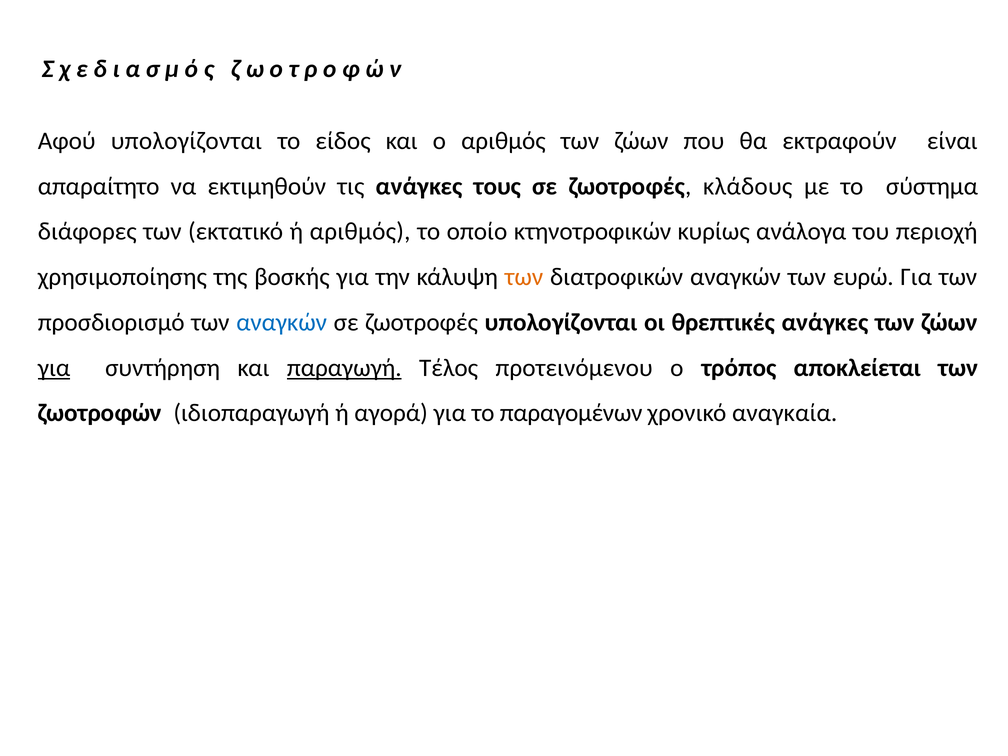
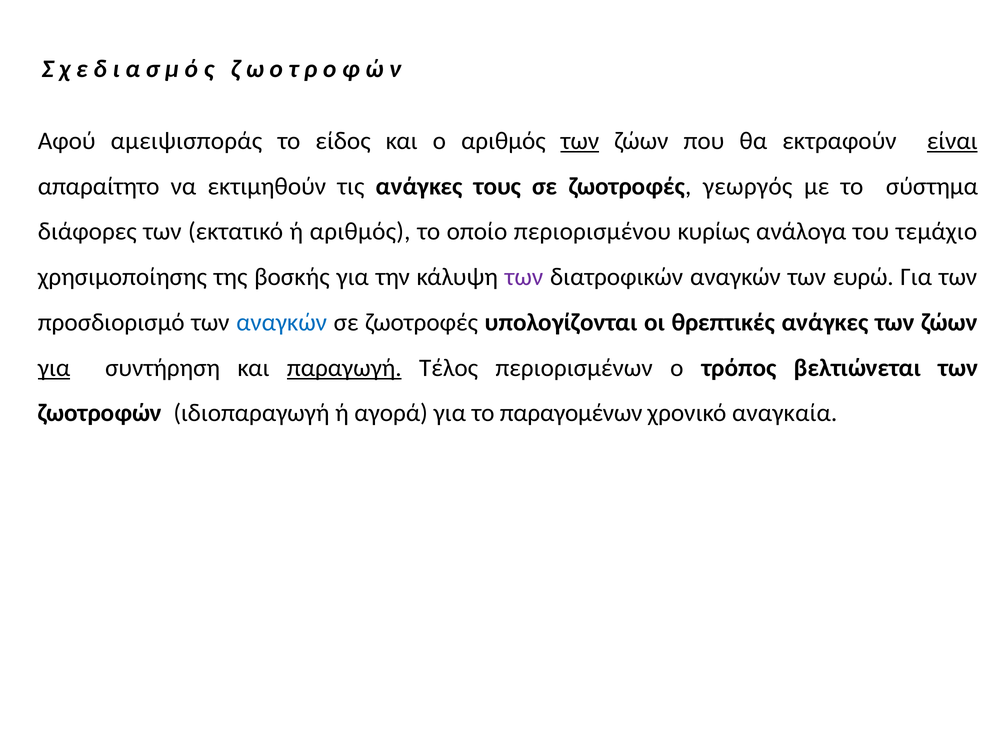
Αφού υπολογίζονται: υπολογίζονται -> αμειψισποράς (186, 141)
των underline: none -> present (580, 141)
είναι underline: none -> present (952, 141)
κλάδους: κλάδους -> γεωργός (748, 186)
κτηνοτροφικών: κτηνοτροφικών -> περιορισμένου (592, 232)
περιοχή: περιοχή -> τεμάχιο (936, 232)
των colour: orange -> purple (524, 277)
προτεινόμενου: προτεινόμενου -> περιορισμένων (574, 368)
αποκλείεται: αποκλείεται -> βελτιώνεται (857, 368)
